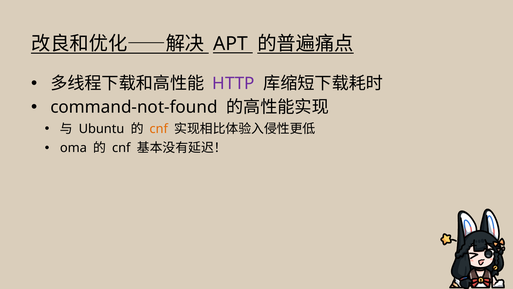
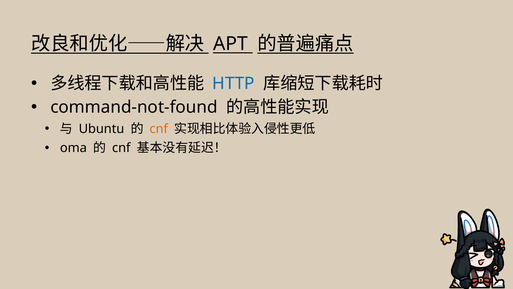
HTTP colour: purple -> blue (233, 83)
